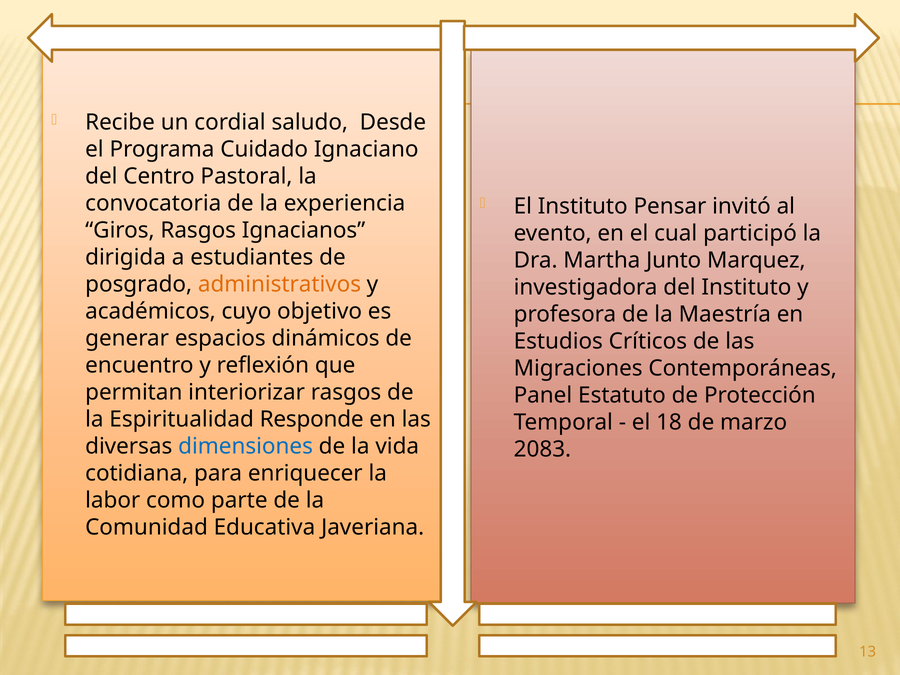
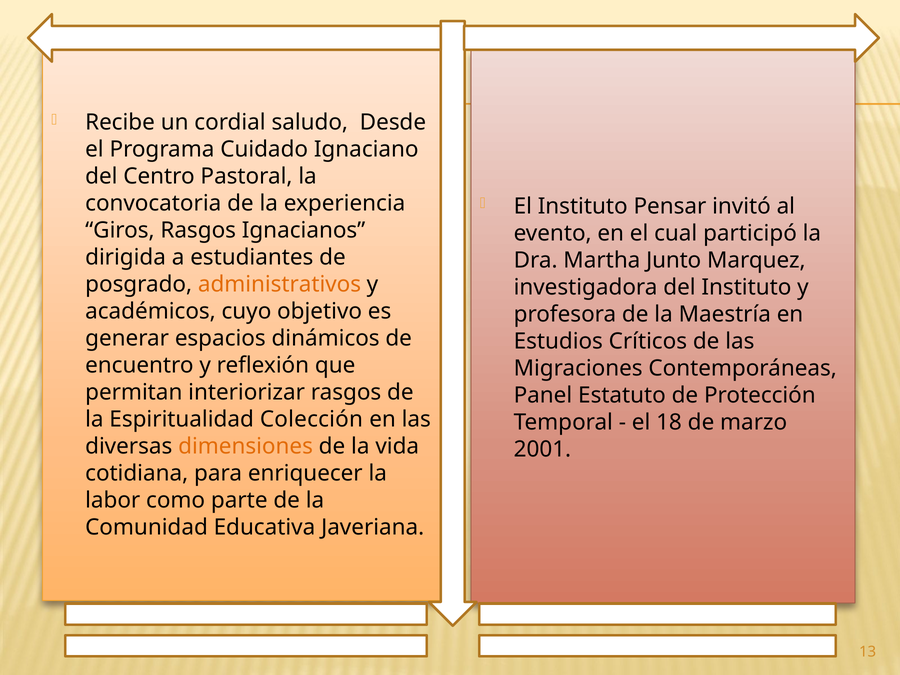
Responde: Responde -> Colección (311, 419)
dimensiones colour: blue -> orange (246, 446)
2083: 2083 -> 2001 (542, 449)
